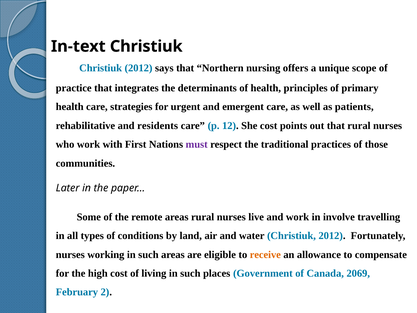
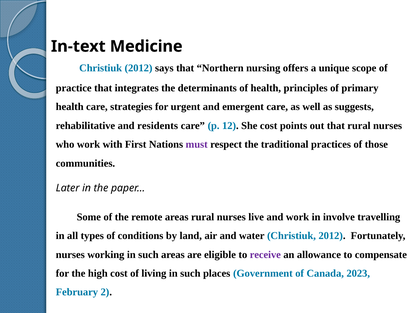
In-text Christiuk: Christiuk -> Medicine (146, 46)
patients: patients -> suggests (354, 107)
receive colour: orange -> purple (265, 254)
2069: 2069 -> 2023 (358, 273)
